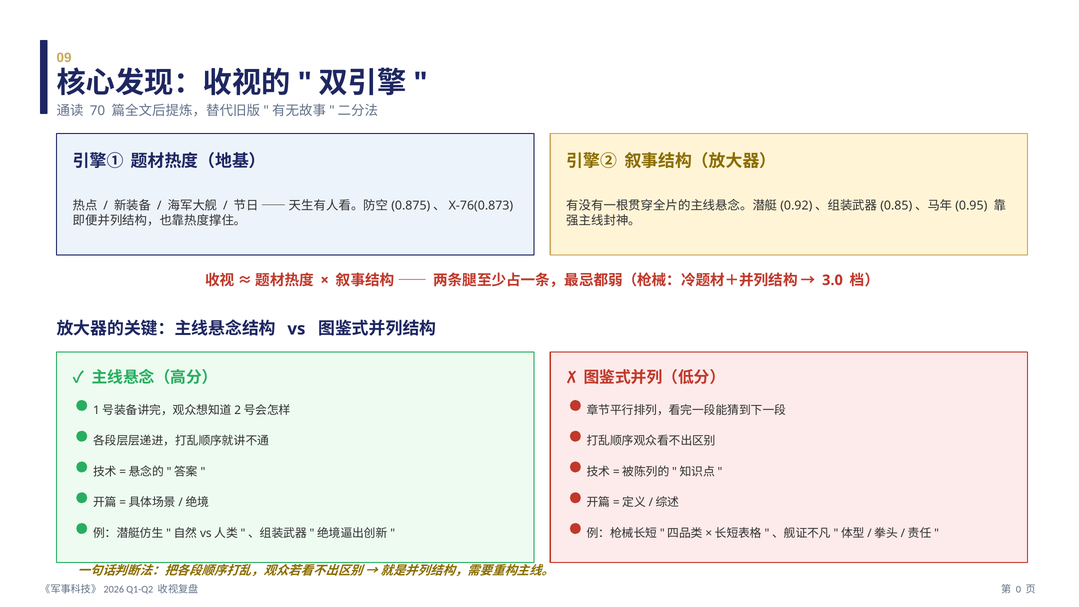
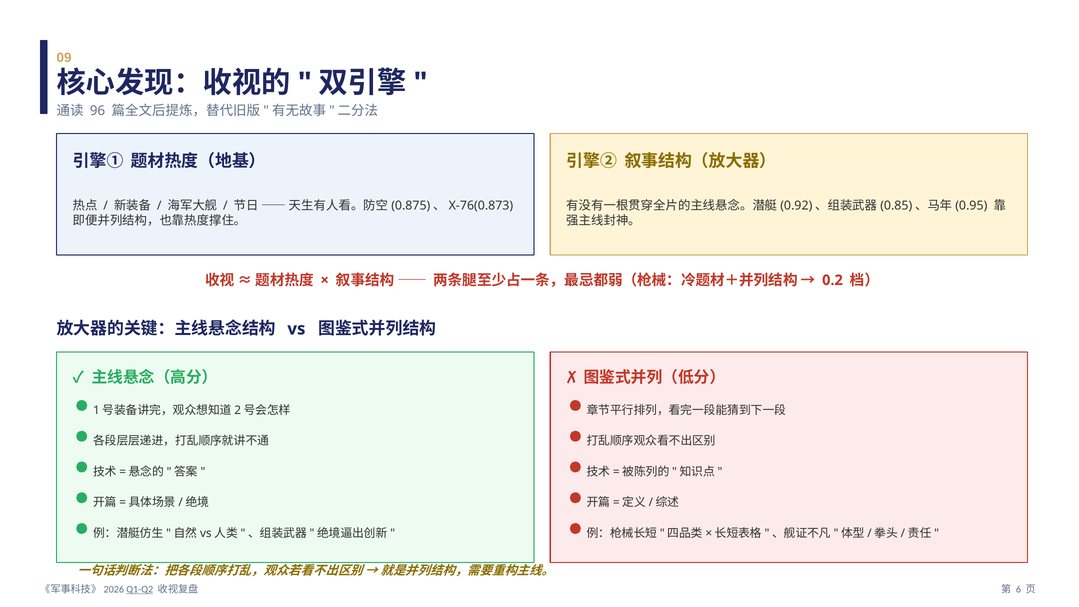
70: 70 -> 96 (97, 111)
3.0: 3.0 -> 0.2 (832, 280)
Q1-Q2 underline: none -> present (140, 589)
0: 0 -> 6 (1019, 589)
